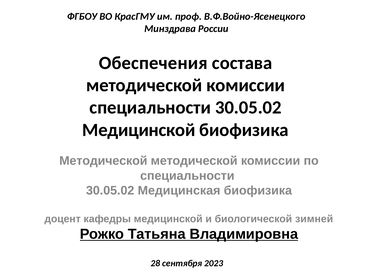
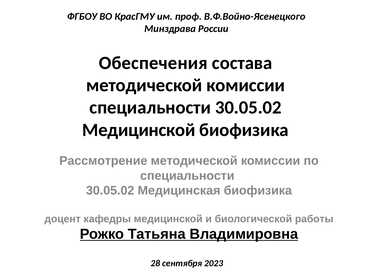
Методической: Методической -> Рассмотрение (103, 161)
зимней: зимней -> работы (314, 219)
